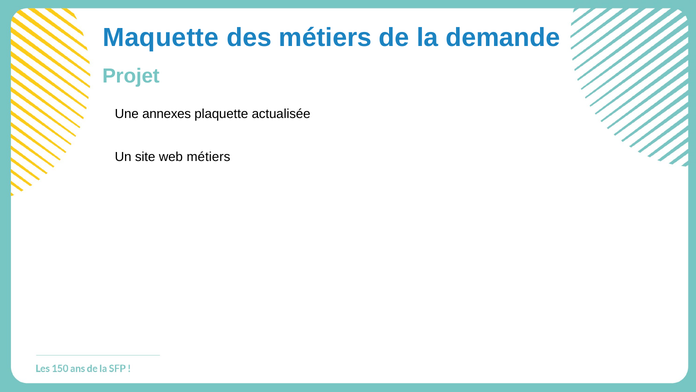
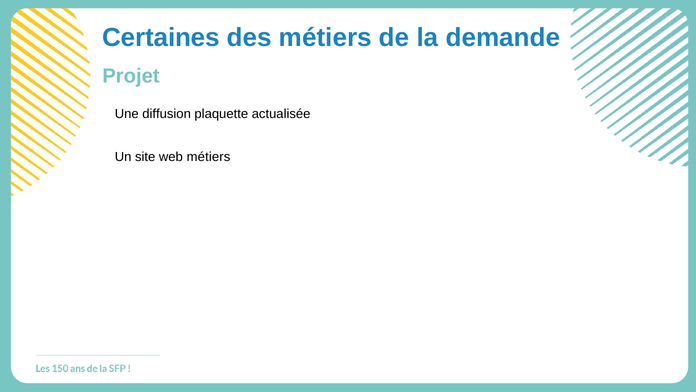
Maquette: Maquette -> Certaines (161, 38)
annexes: annexes -> diffusion (167, 114)
